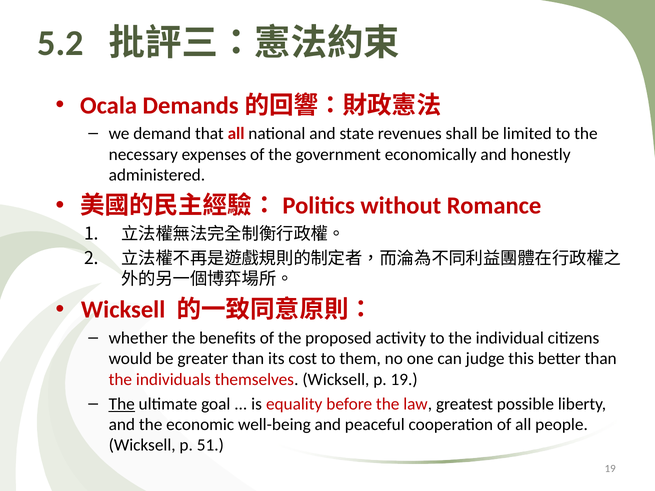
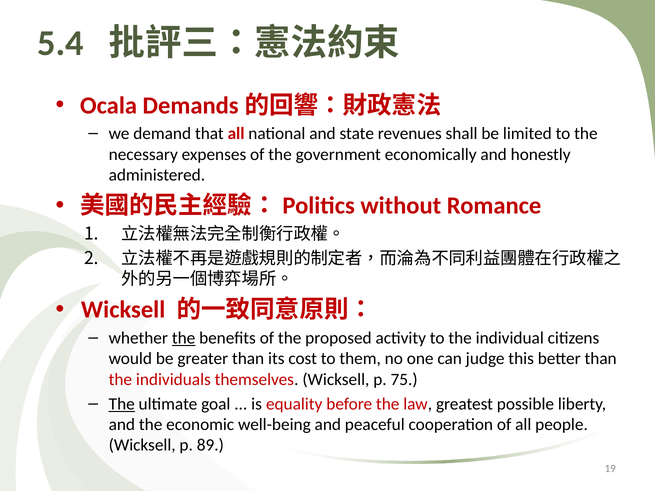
5.2: 5.2 -> 5.4 (61, 43)
the underline: none -> present (184, 338)
p 19: 19 -> 75 (404, 380)
51: 51 -> 89 (210, 446)
